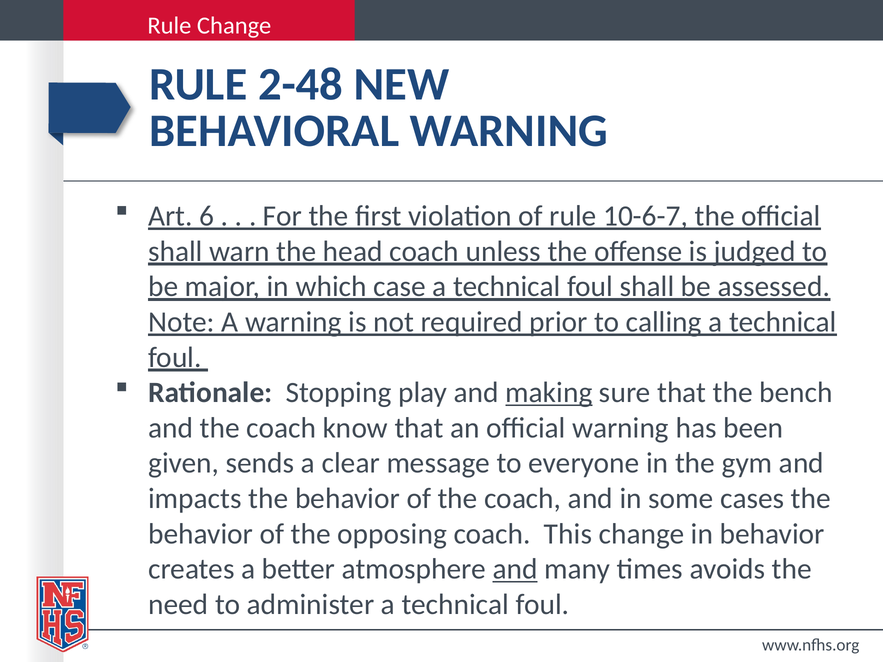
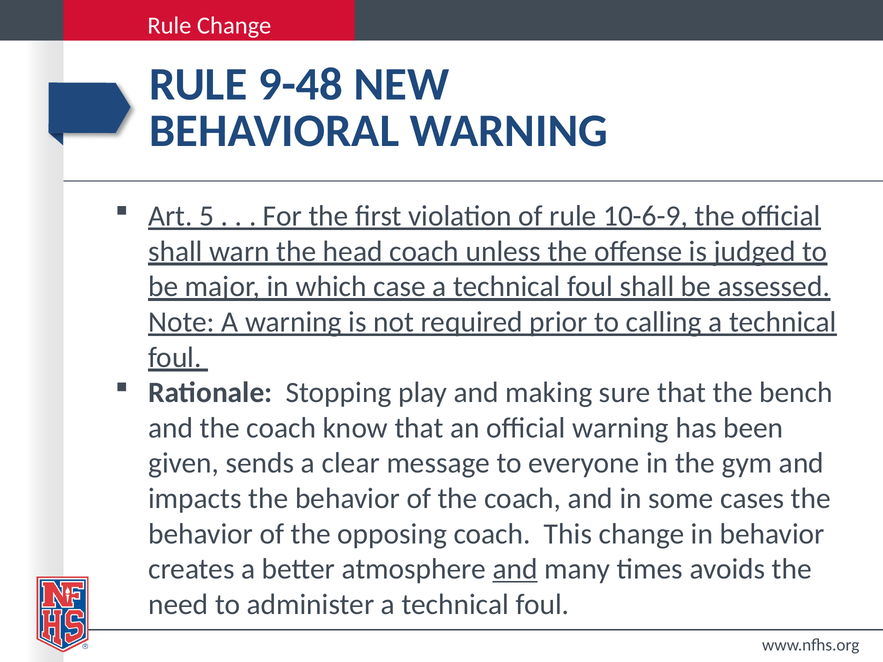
2-48: 2-48 -> 9-48 (301, 84)
6: 6 -> 5 (207, 216)
10-6-7: 10-6-7 -> 10-6-9 (646, 216)
making underline: present -> none (549, 393)
